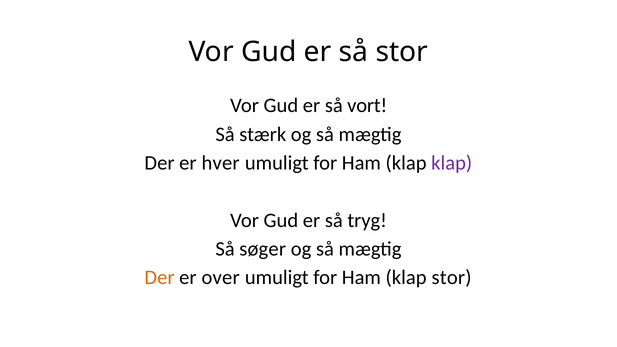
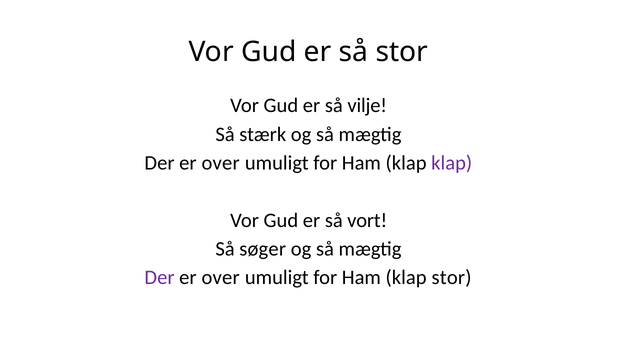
vort: vort -> vilje (367, 106)
hver: hver -> over (221, 163)
tryg: tryg -> vort (367, 220)
Der colour: orange -> purple (160, 278)
